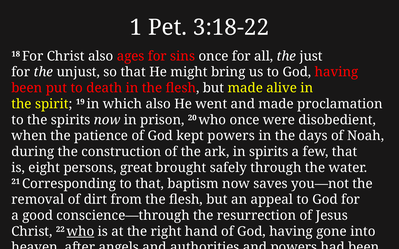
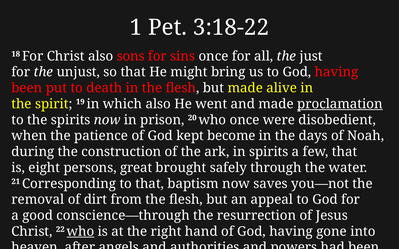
ages: ages -> sons (131, 56)
proclamation underline: none -> present (340, 104)
kept powers: powers -> become (231, 136)
